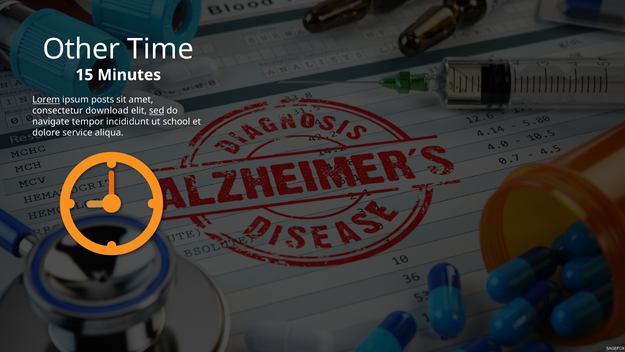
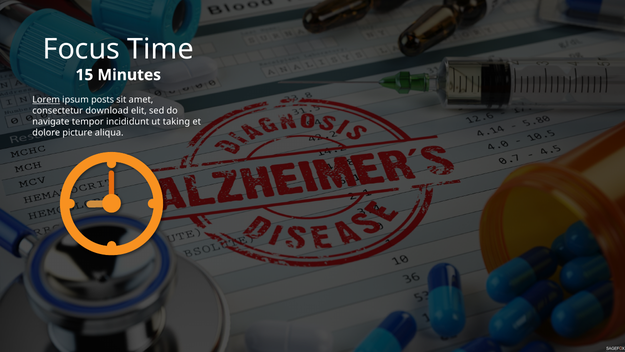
Other: Other -> Focus (81, 49)
sed underline: present -> none (157, 110)
school: school -> taking (176, 121)
service: service -> picture (77, 132)
